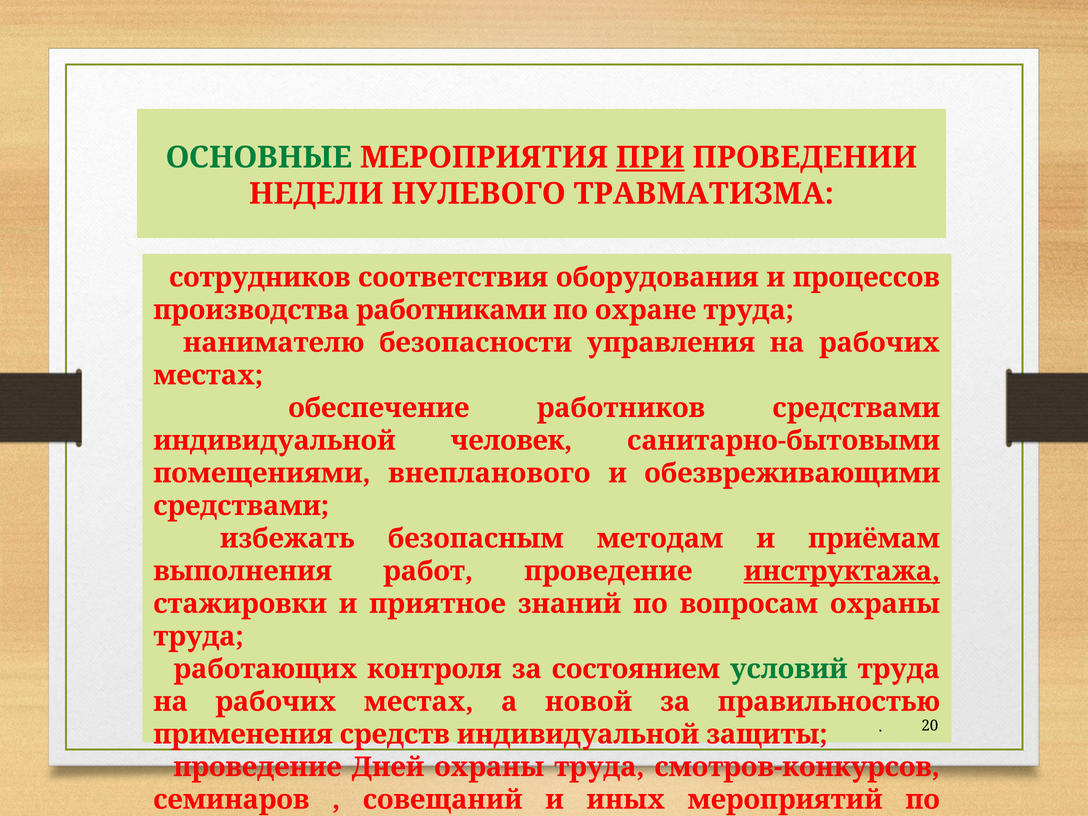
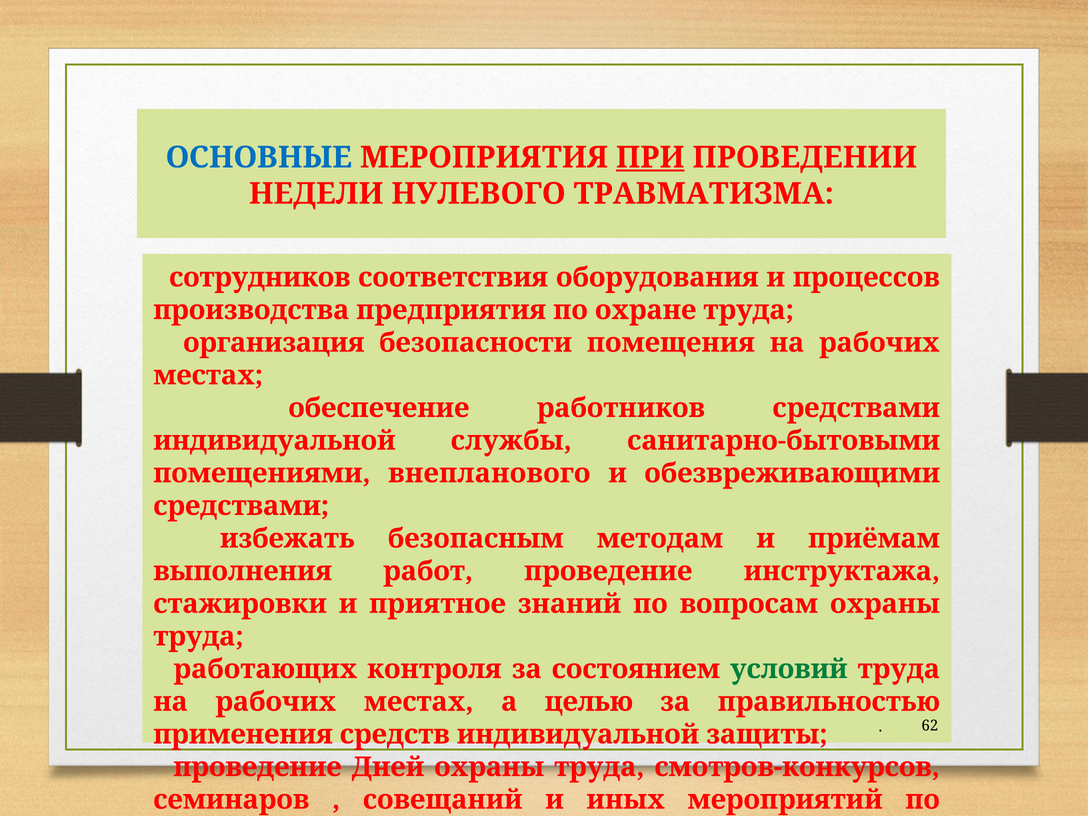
ОСНОВНЫЕ colour: green -> blue (259, 157)
работниками: работниками -> предприятия (451, 310)
нанимателю: нанимателю -> организация (274, 343)
управления: управления -> помещения (671, 343)
человек: человек -> службы (511, 441)
инструктажа underline: present -> none (842, 571)
новой: новой -> целью (589, 702)
20: 20 -> 62 (930, 726)
